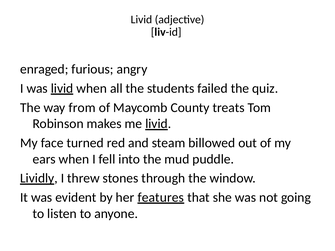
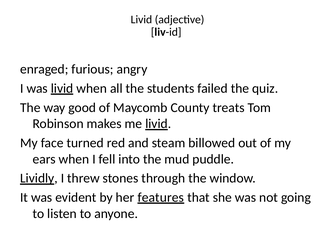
from: from -> good (82, 108)
